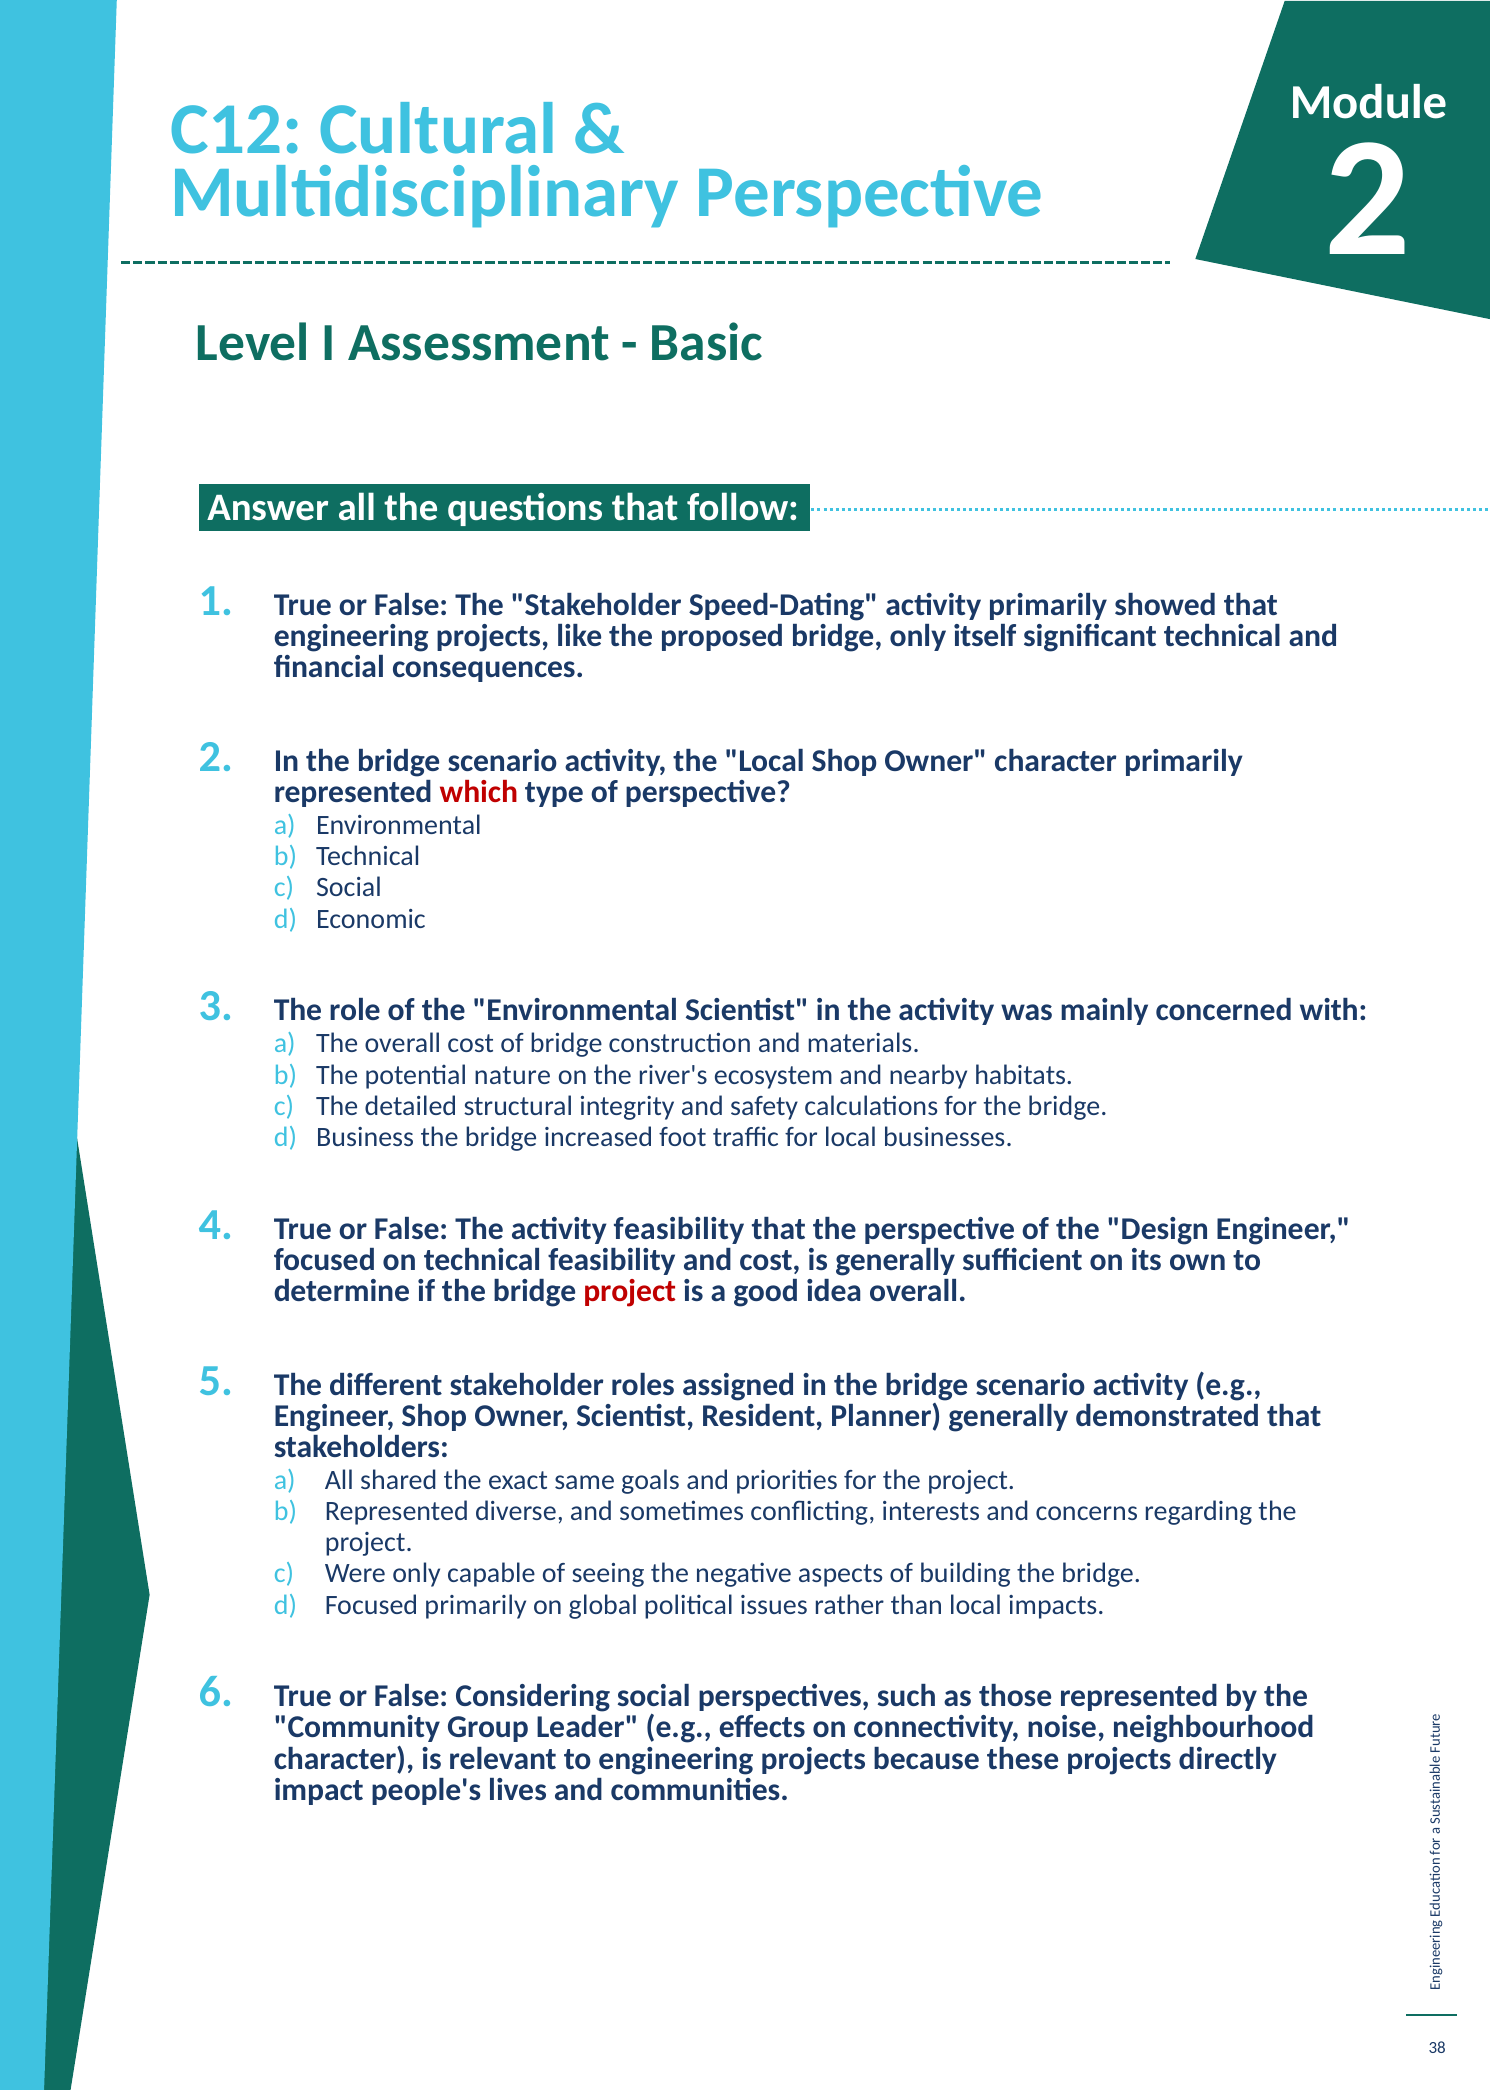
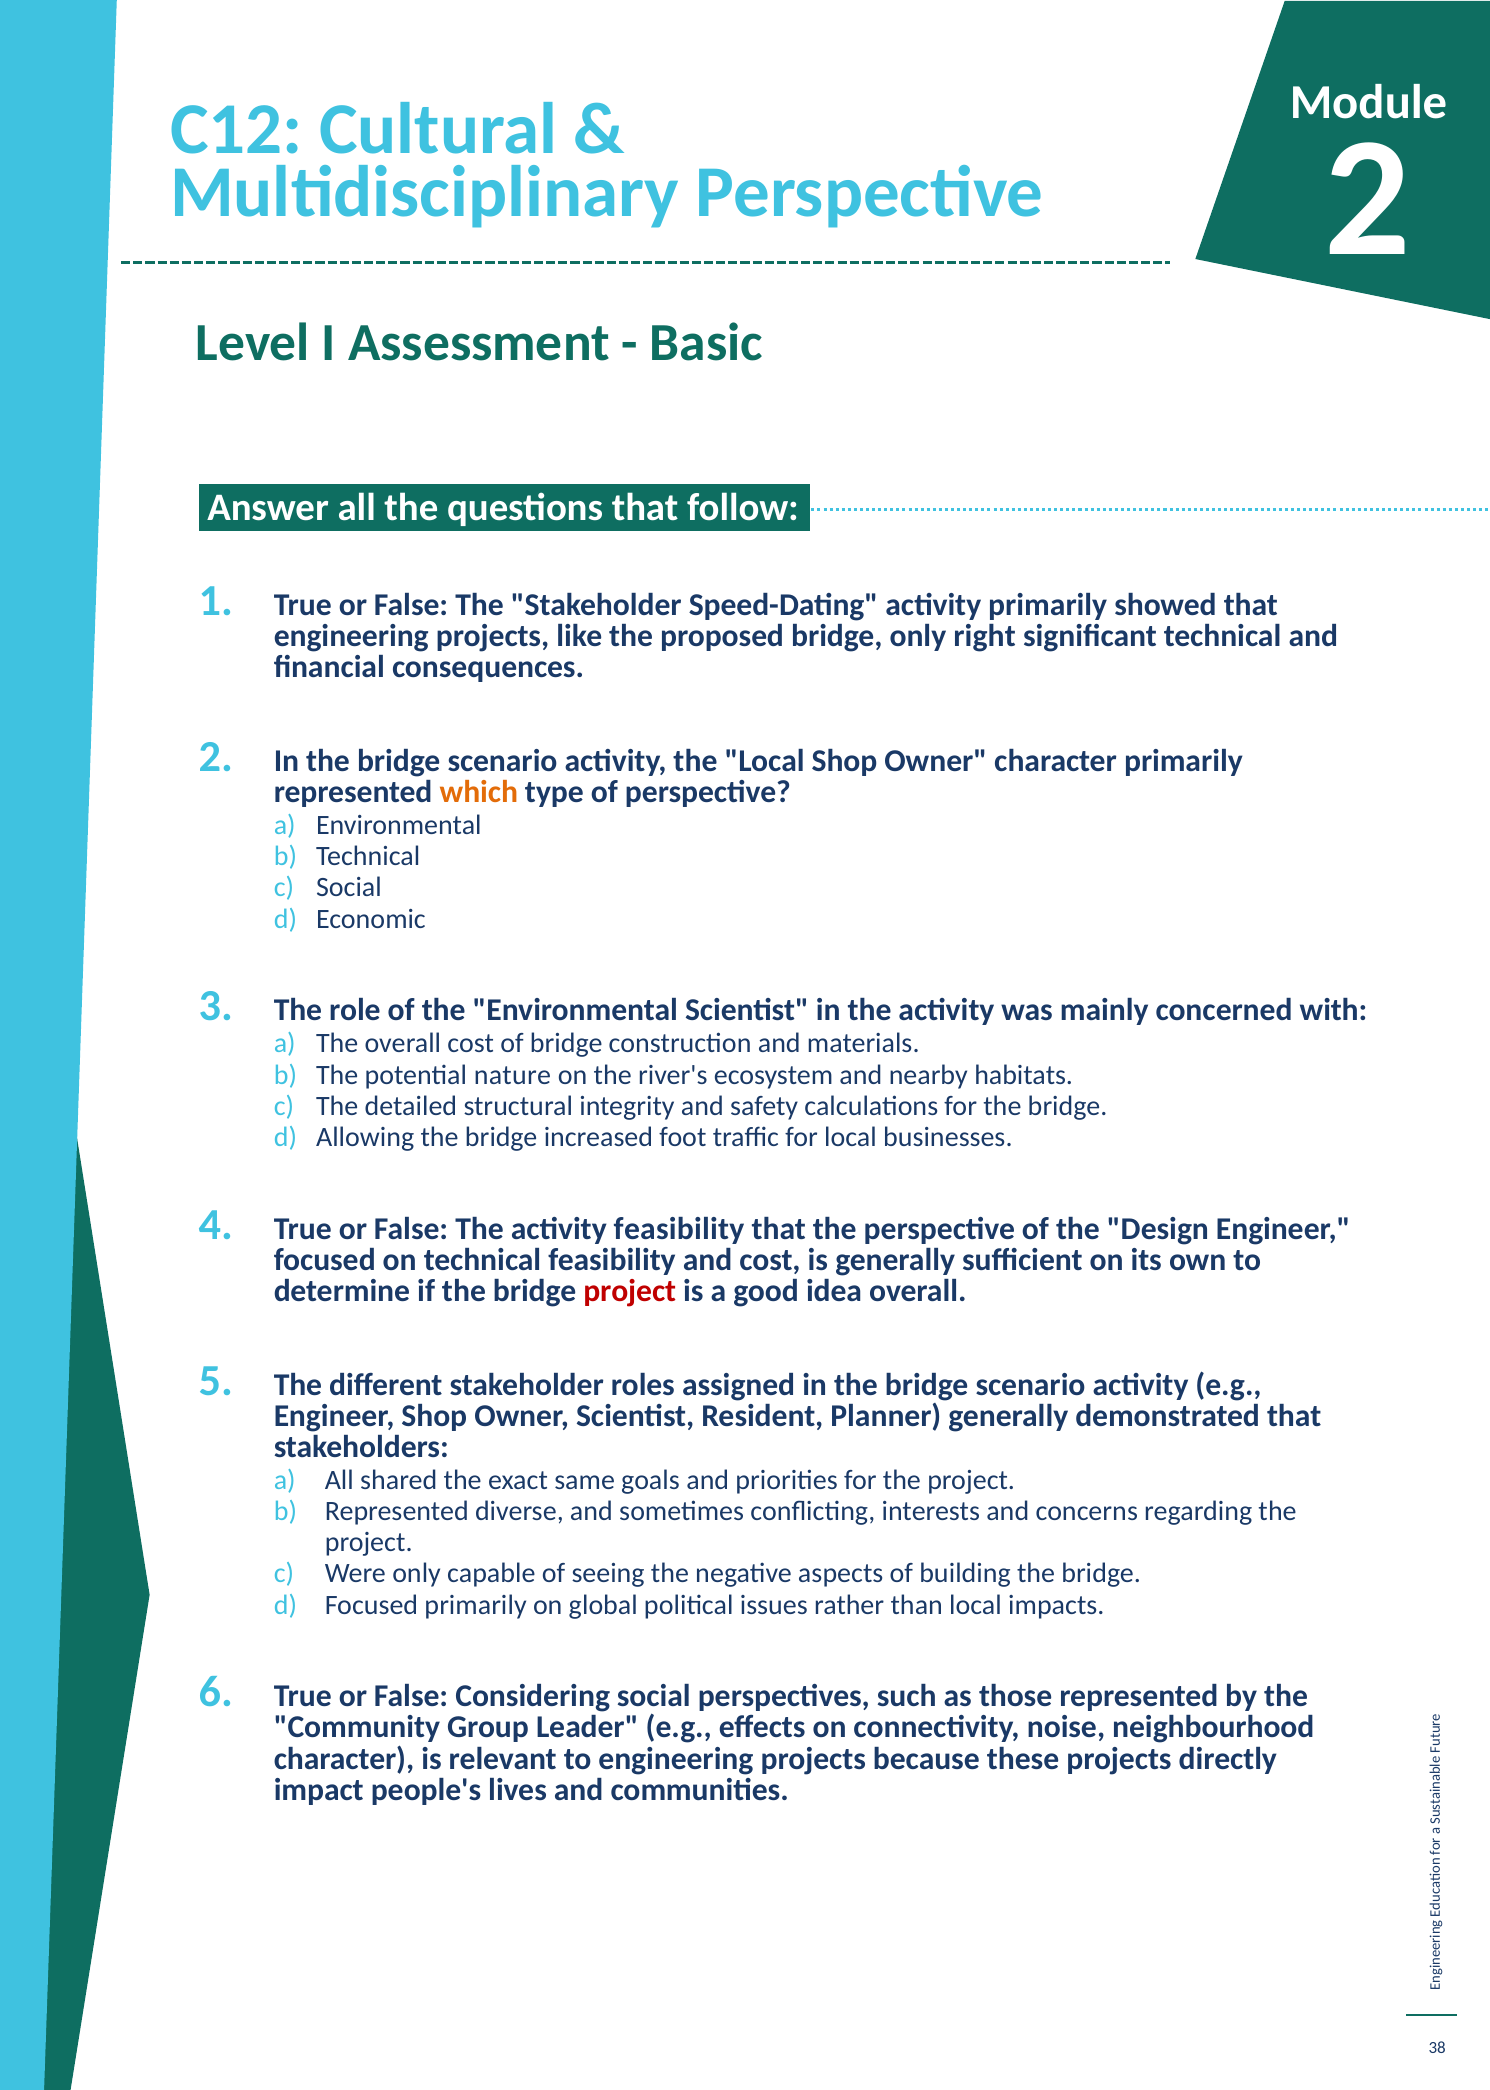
itself: itself -> right (985, 636)
which colour: red -> orange (479, 792)
Business: Business -> Allowing (365, 1137)
